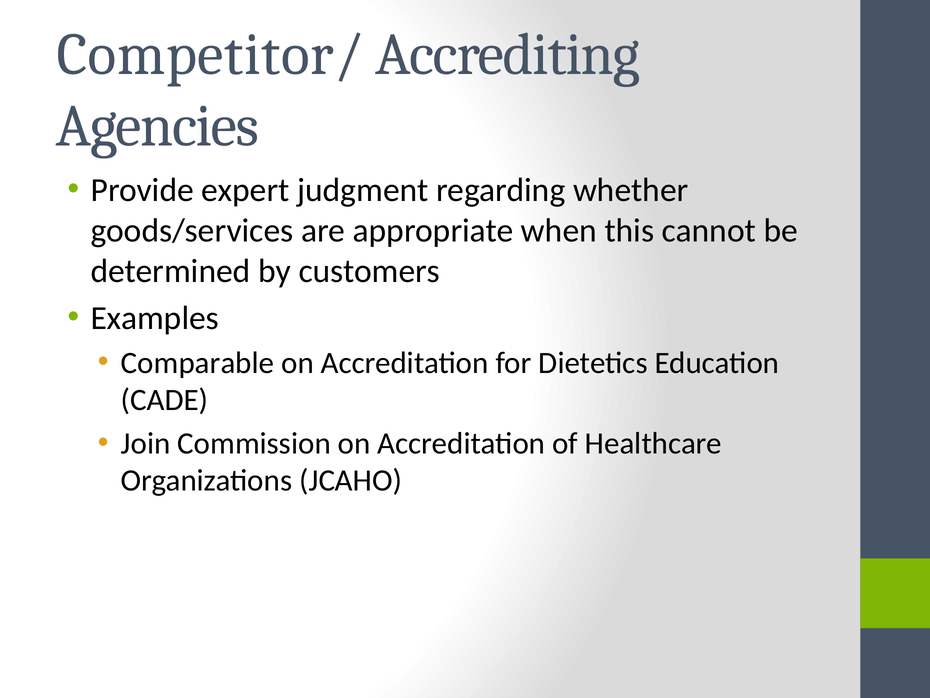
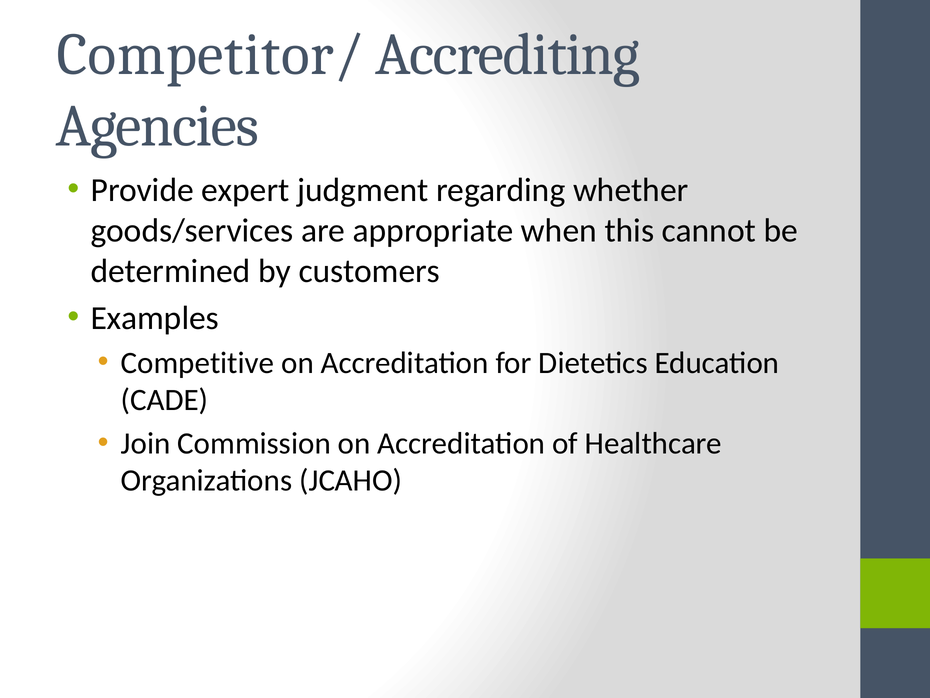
Comparable: Comparable -> Competitive (198, 363)
